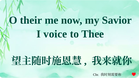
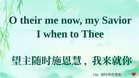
voice: voice -> when (55, 34)
